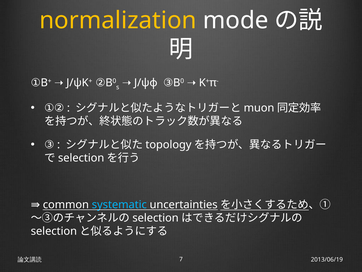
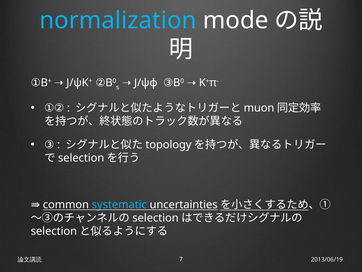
normalization colour: yellow -> light blue (118, 20)
